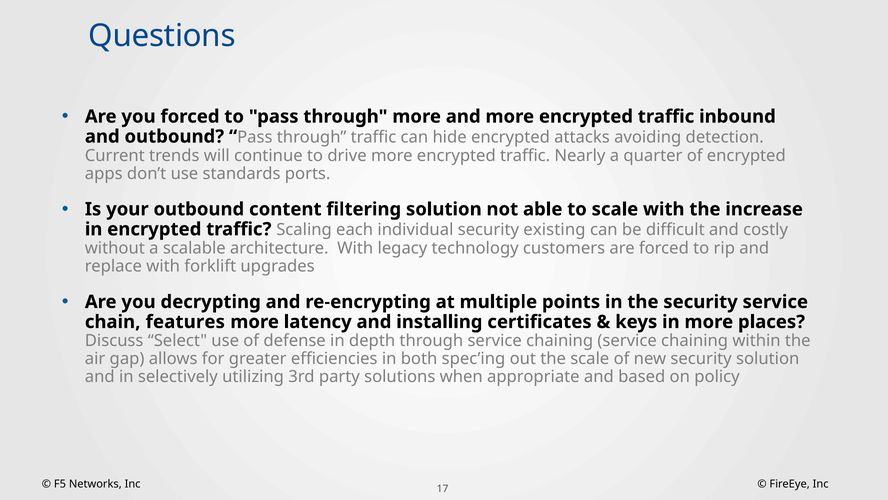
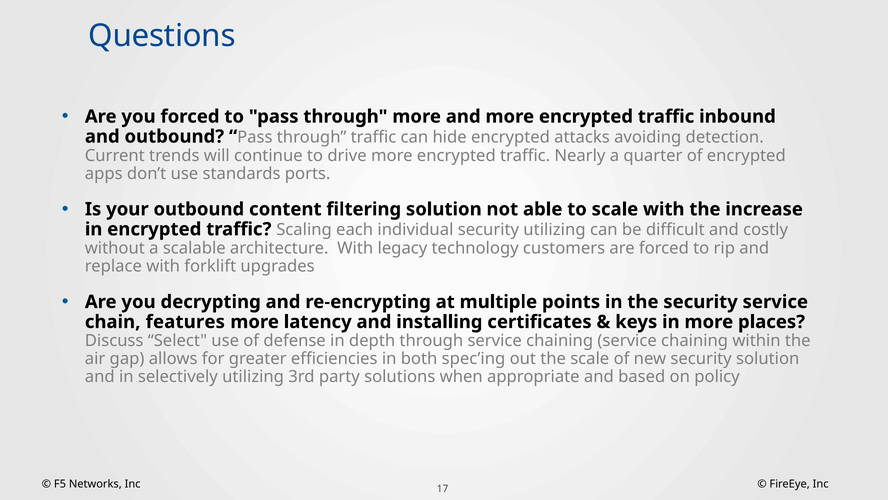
security existing: existing -> utilizing (555, 230)
